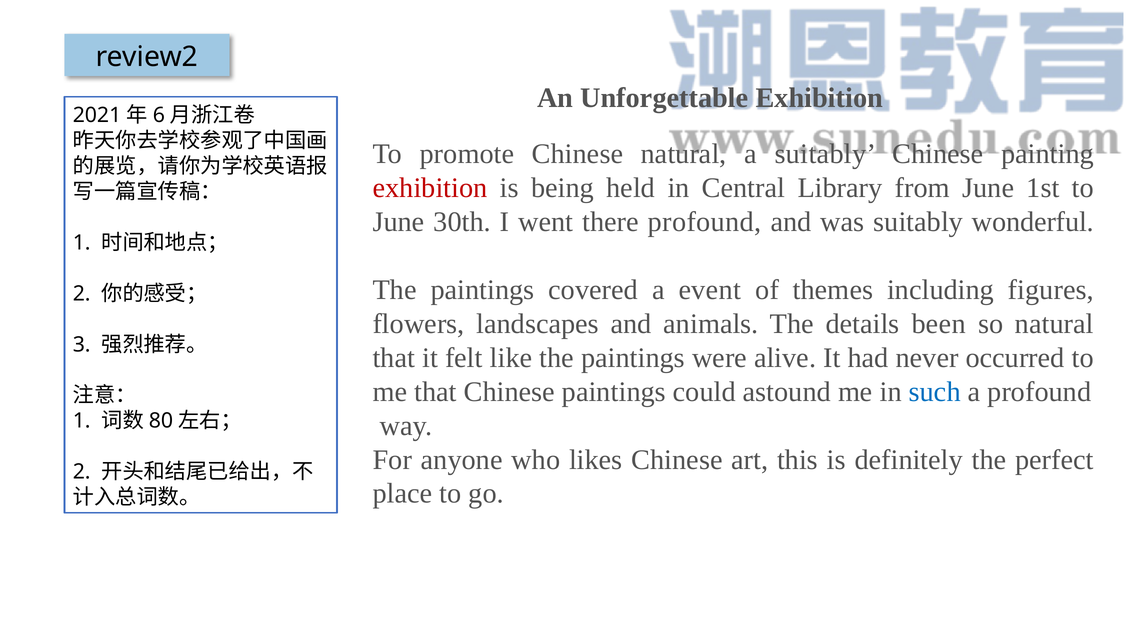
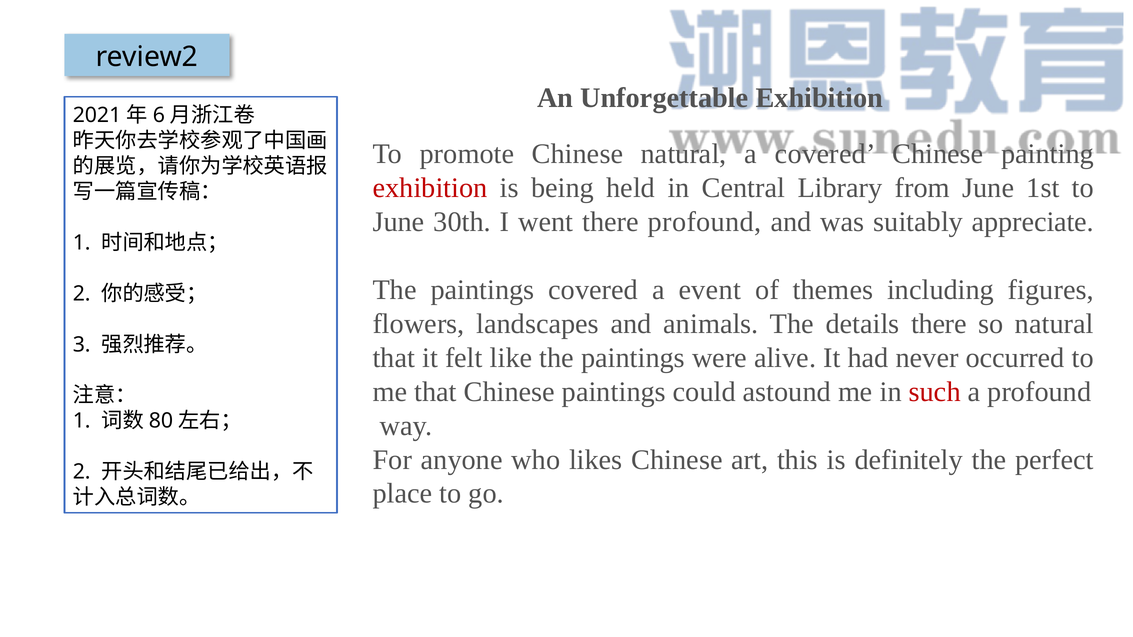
a suitably: suitably -> covered (825, 154)
wonderful: wonderful -> appreciate (1033, 222)
details been: been -> there (939, 324)
such colour: blue -> red (935, 392)
